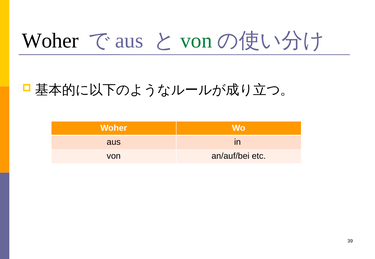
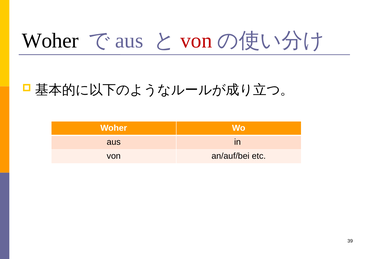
von colour: green -> red (196, 41)
